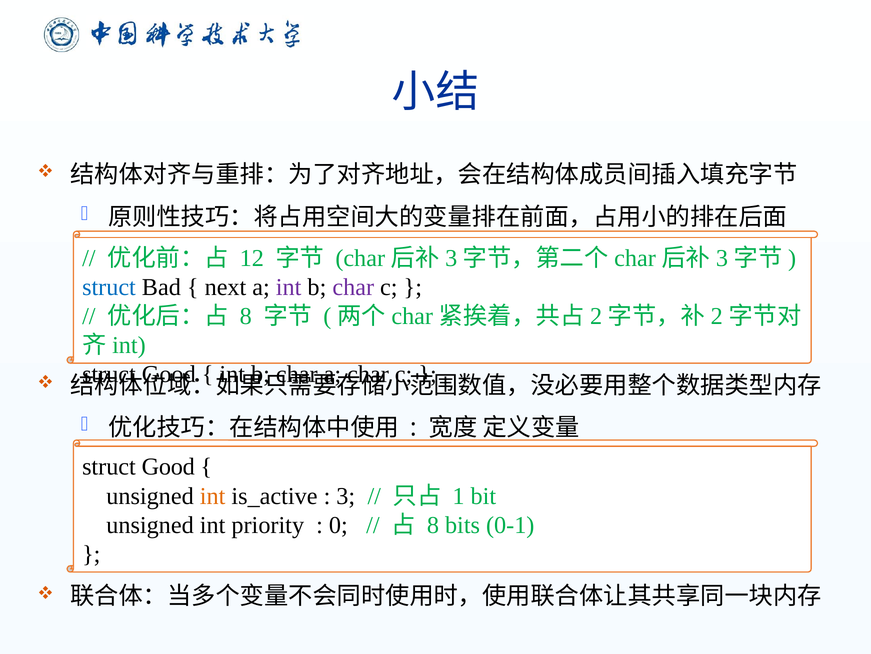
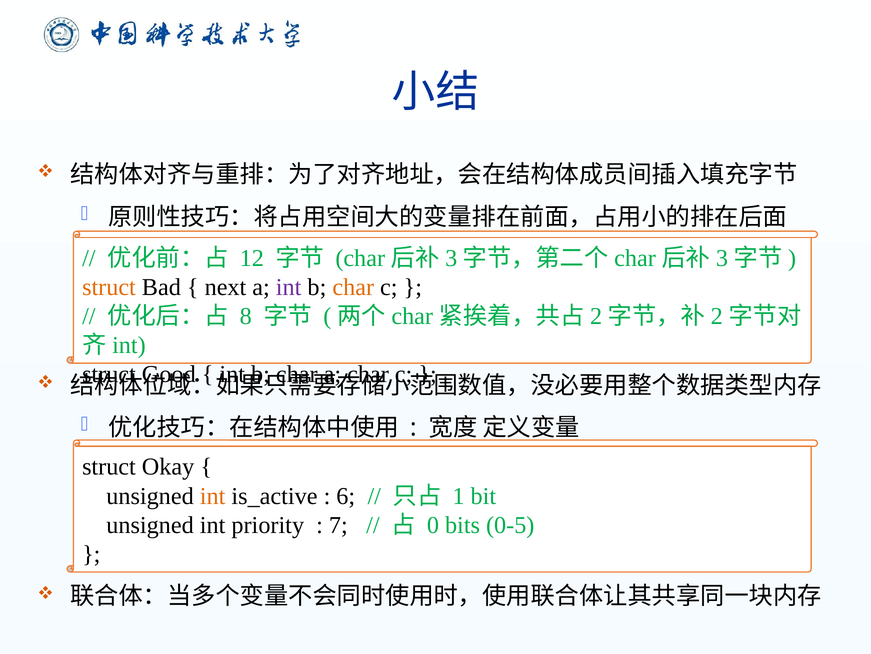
struct colour: blue -> orange (109, 287)
char colour: purple -> orange (353, 287)
Good: Good -> Okay (168, 466)
3: 3 -> 6 (346, 495)
0: 0 -> 7 (338, 524)
8: 8 -> 0 (433, 524)
0-1: 0-1 -> 0-5 (510, 524)
